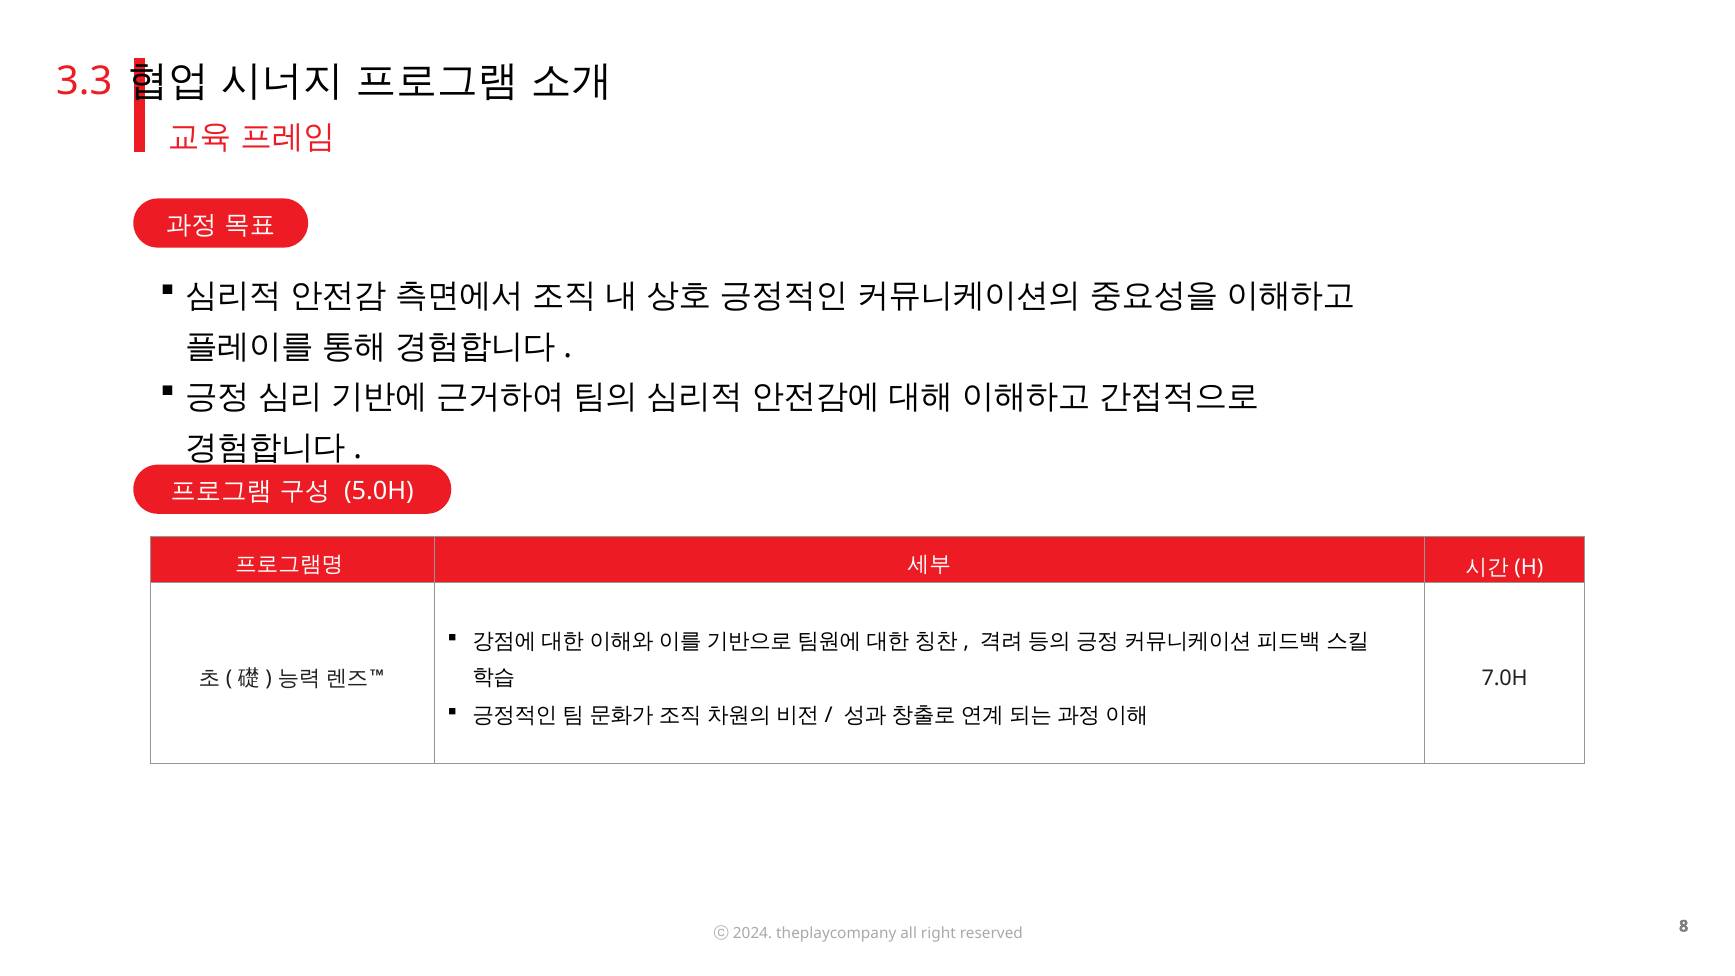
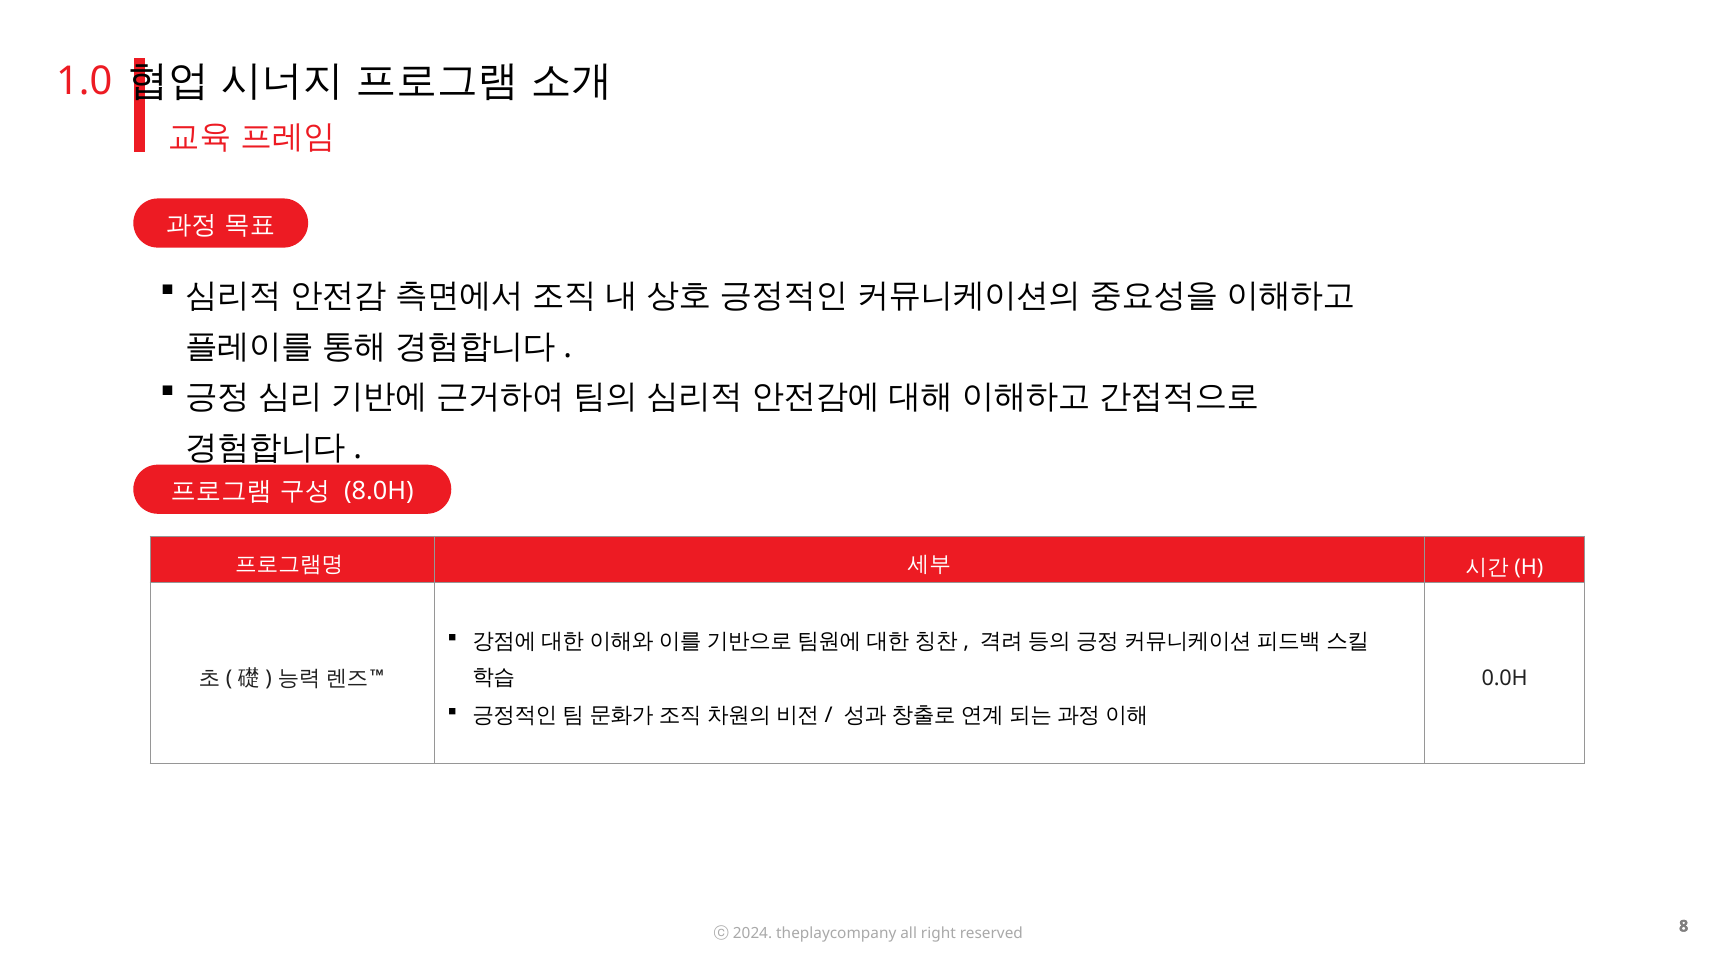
3.3: 3.3 -> 1.0 (84, 82)
5.0H: 5.0H -> 8.0H (379, 491)
7.0H: 7.0H -> 0.0H (1505, 679)
